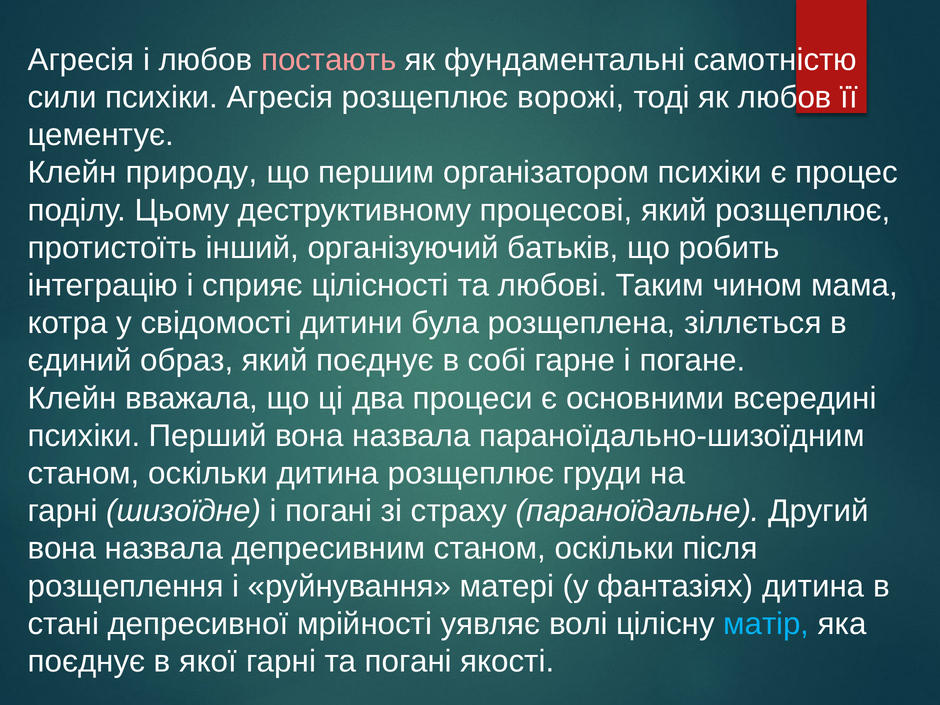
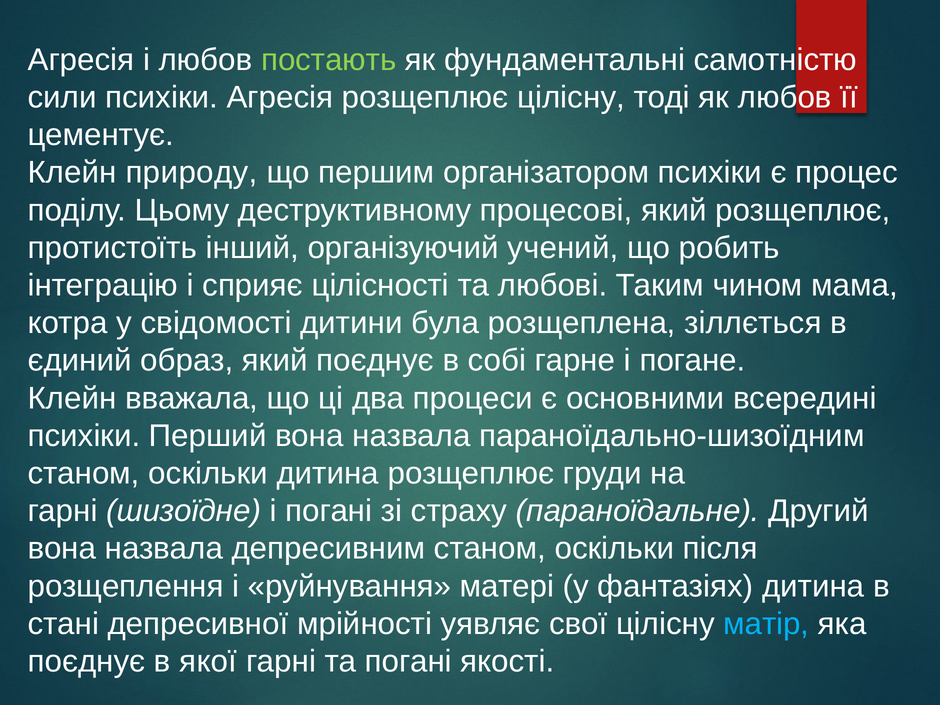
постають colour: pink -> light green (329, 60)
розщеплює ворожі: ворожі -> цілісну (571, 97)
батьків: батьків -> учений (563, 248)
волі: волі -> свої (578, 624)
